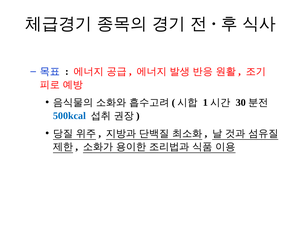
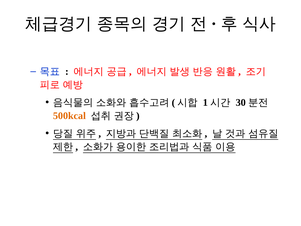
500kcal colour: blue -> orange (69, 116)
